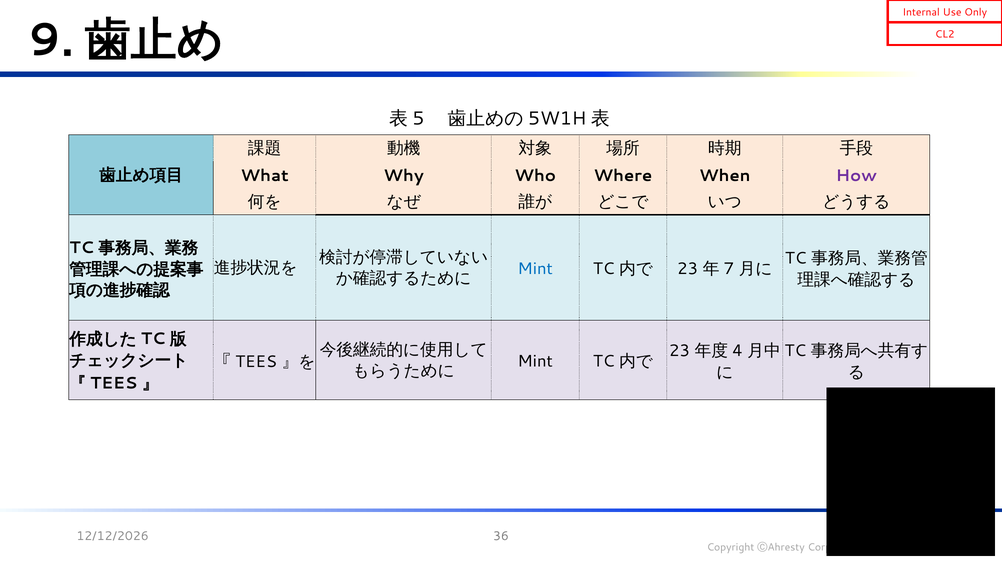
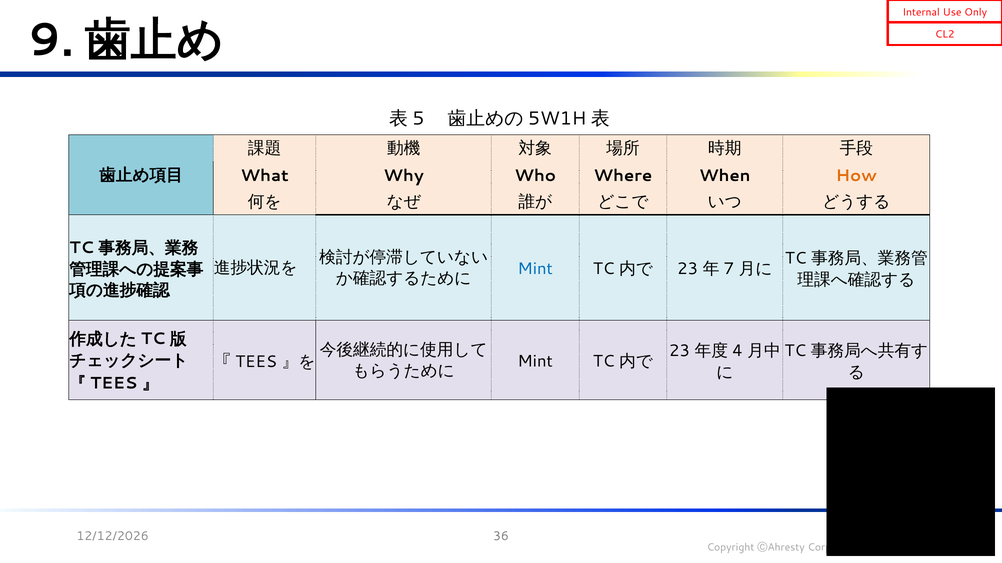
How colour: purple -> orange (856, 176)
